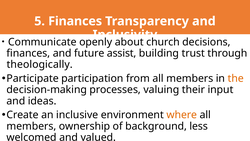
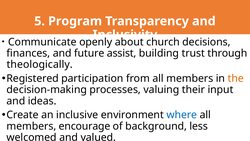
5 Finances: Finances -> Program (75, 21)
Participate: Participate -> Registered (33, 78)
where colour: orange -> blue (182, 115)
ownership: ownership -> encourage (85, 126)
